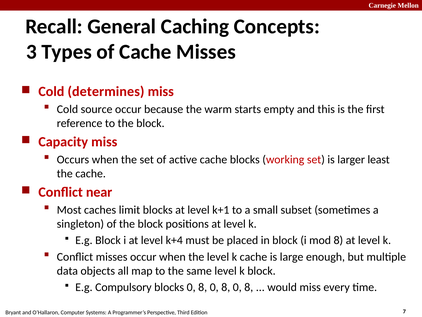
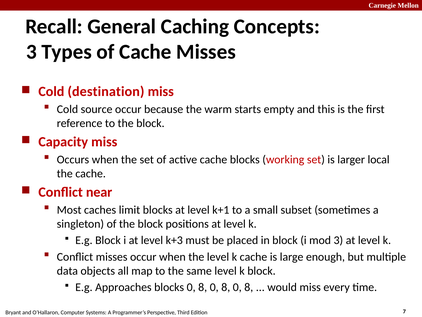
determines: determines -> destination (106, 92)
least: least -> local (379, 159)
k+4: k+4 -> k+3 (174, 240)
mod 8: 8 -> 3 (338, 240)
Compulsory: Compulsory -> Approaches (123, 287)
